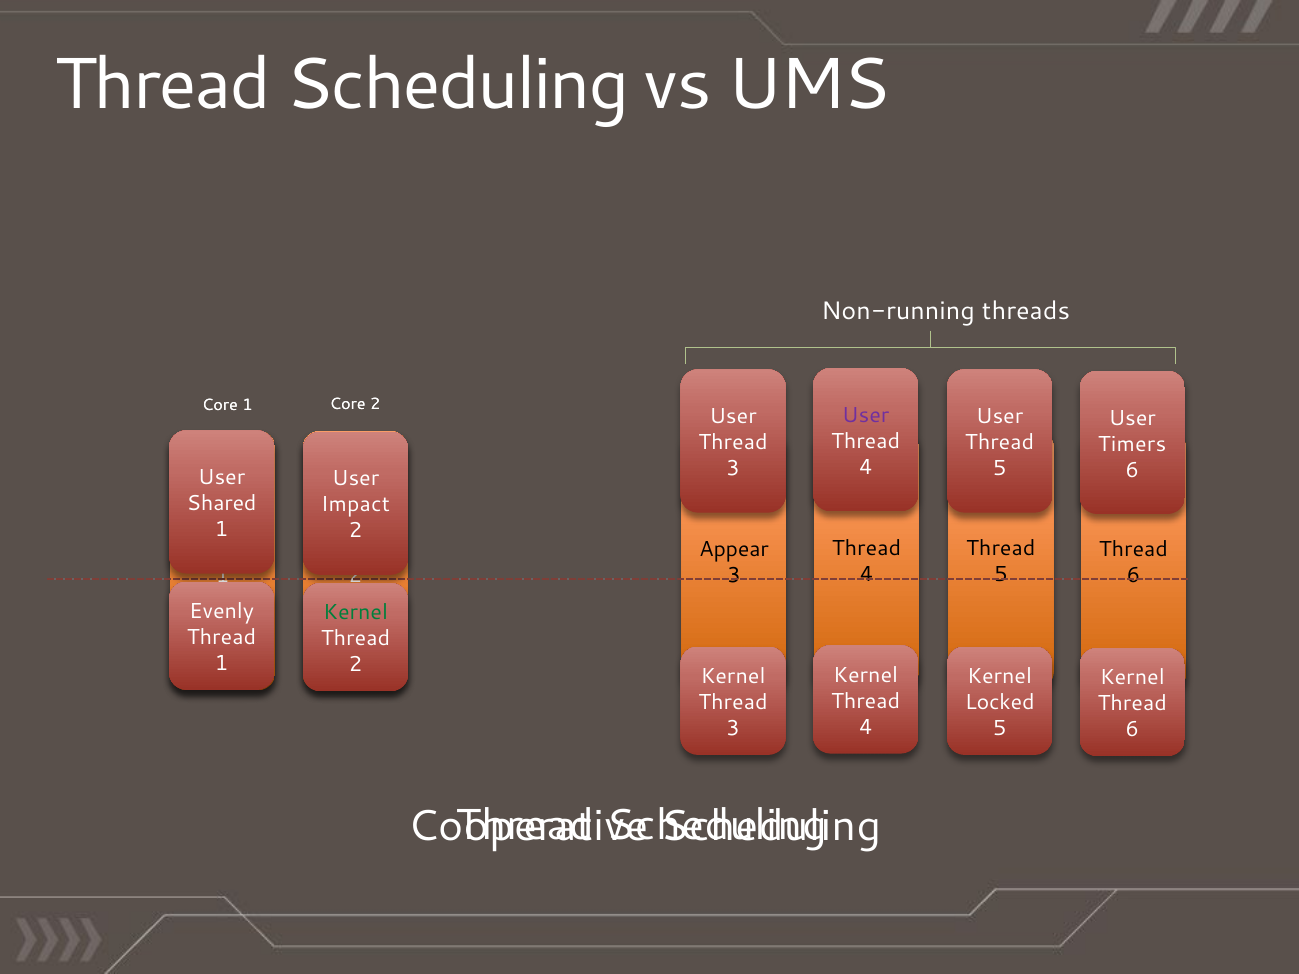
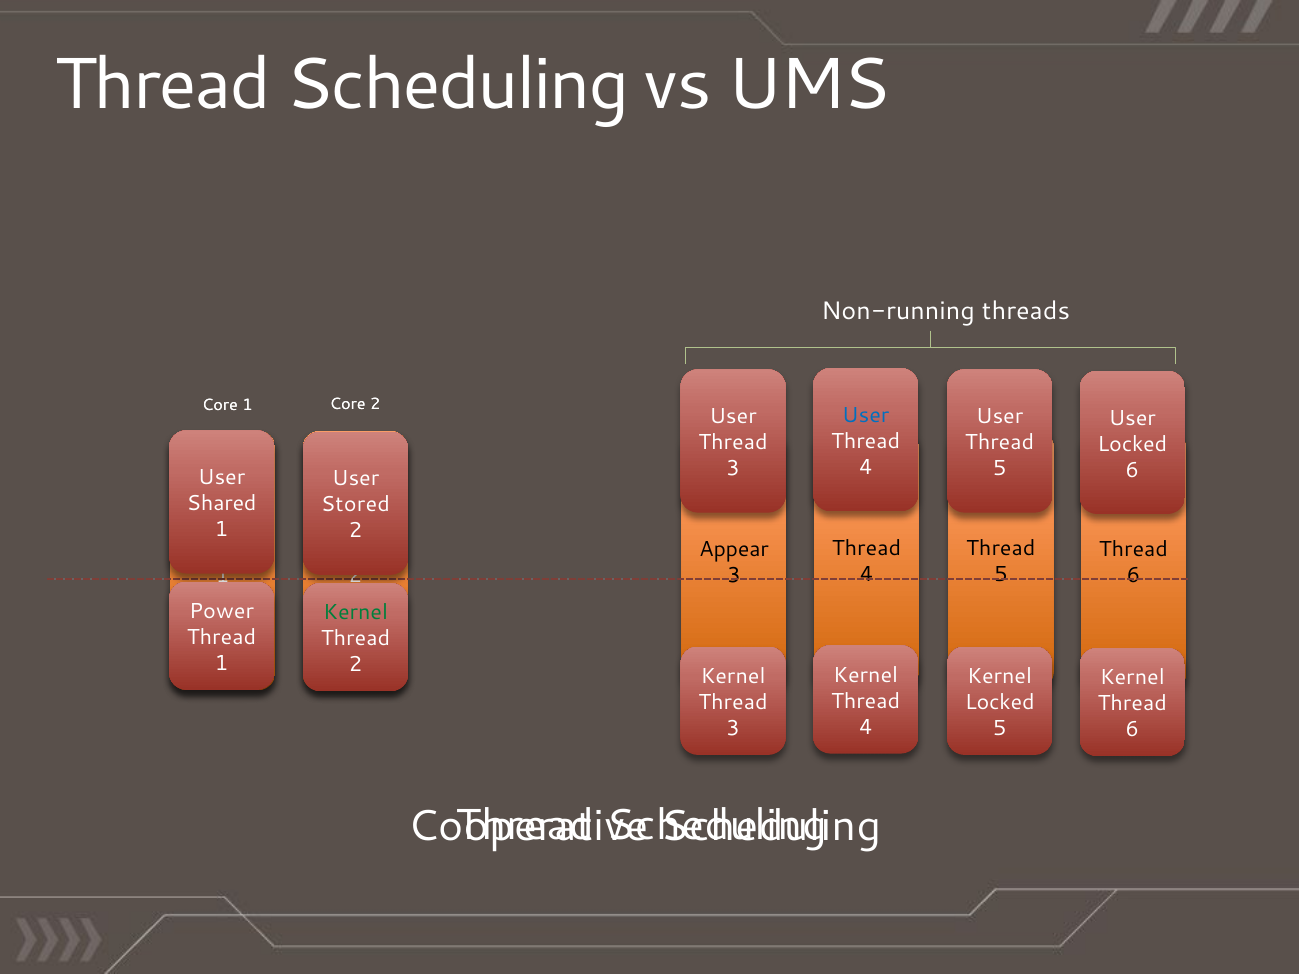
User colour: purple -> blue (866, 415)
Timers: Timers -> Locked (1132, 444)
Impact: Impact -> Stored (355, 505)
Evenly: Evenly -> Power (222, 611)
